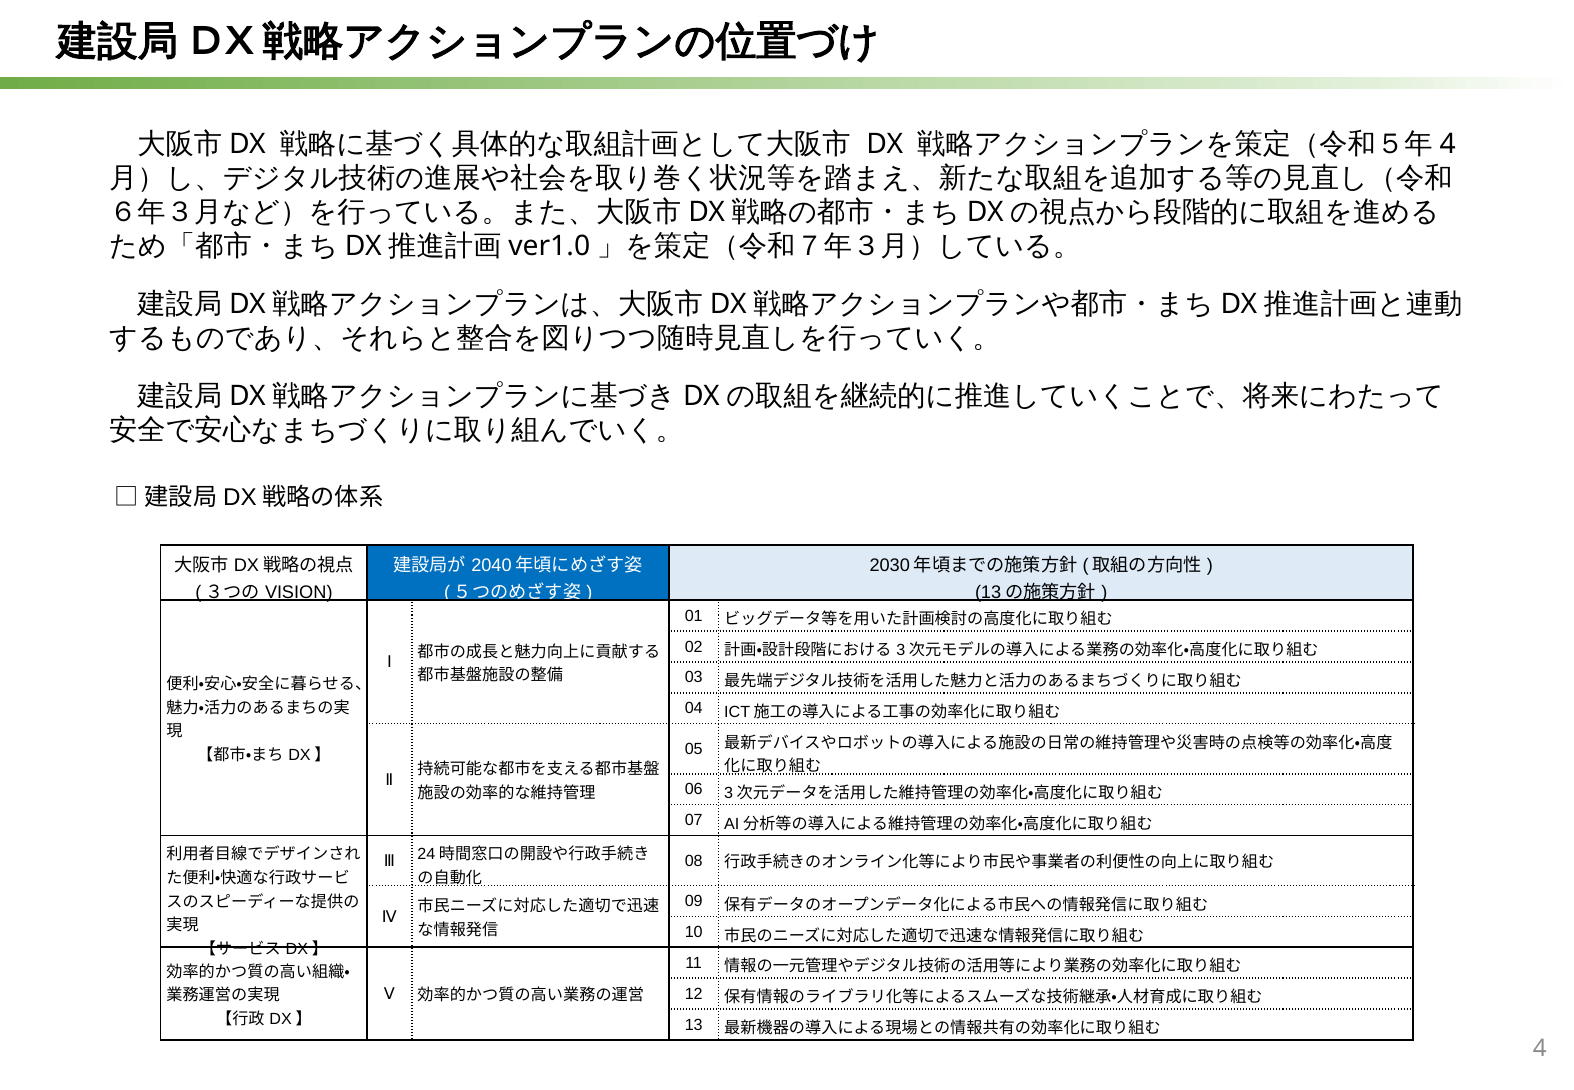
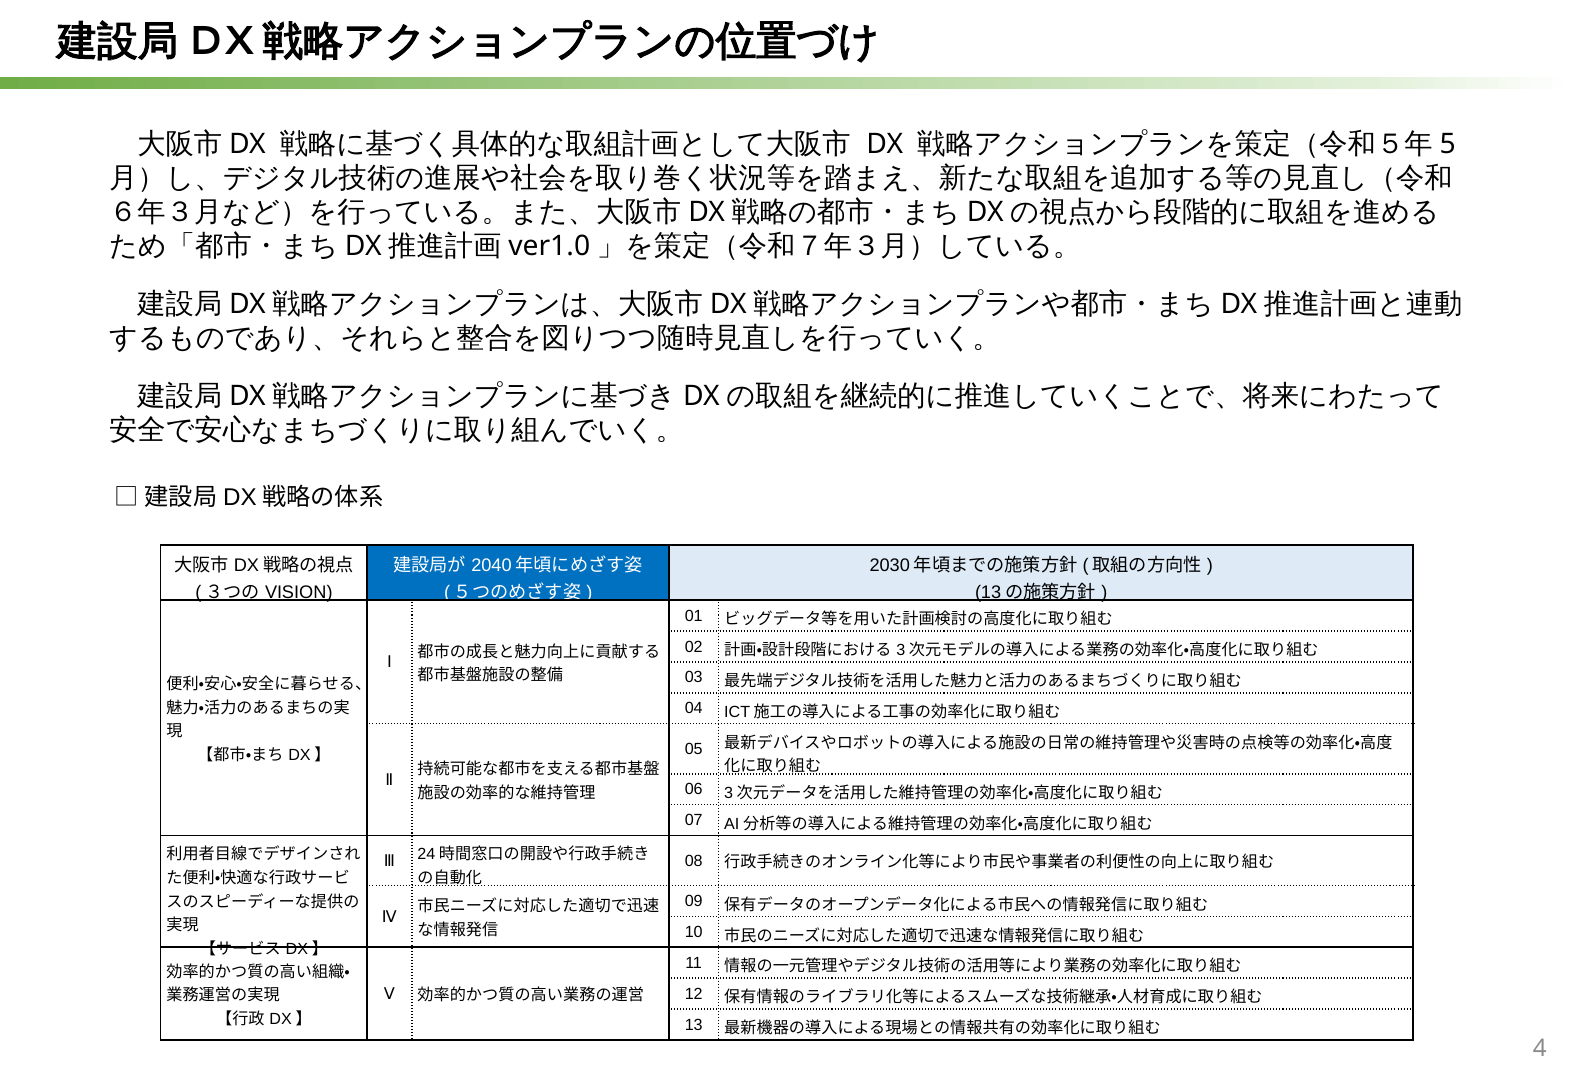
4: 4 -> 5 (1448, 144)
